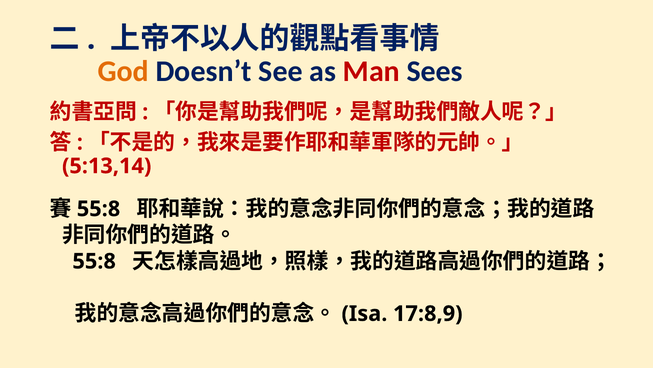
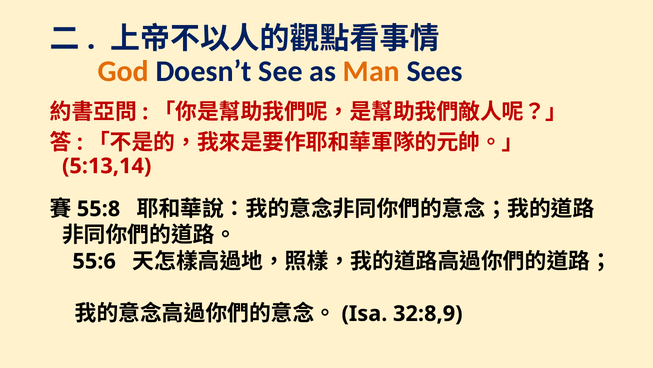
Man colour: red -> orange (371, 71)
55:8: 55:8 -> 55:6 (94, 261)
17:8,9: 17:8,9 -> 32:8,9 (428, 313)
